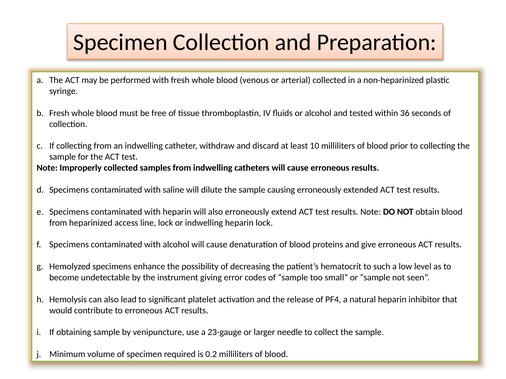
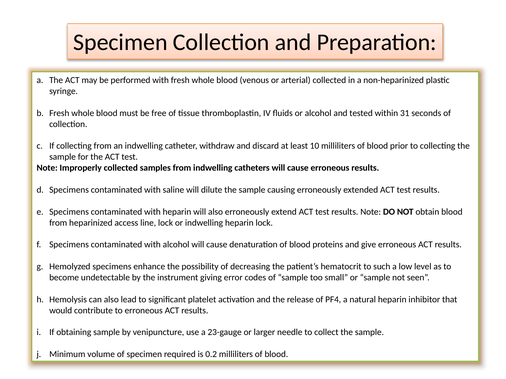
36: 36 -> 31 (405, 113)
